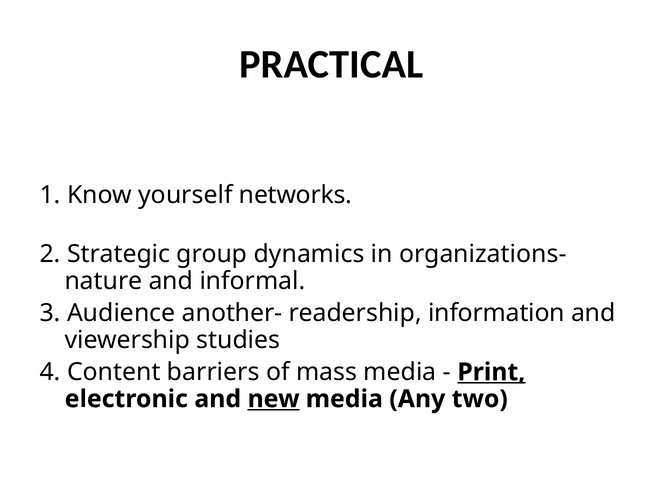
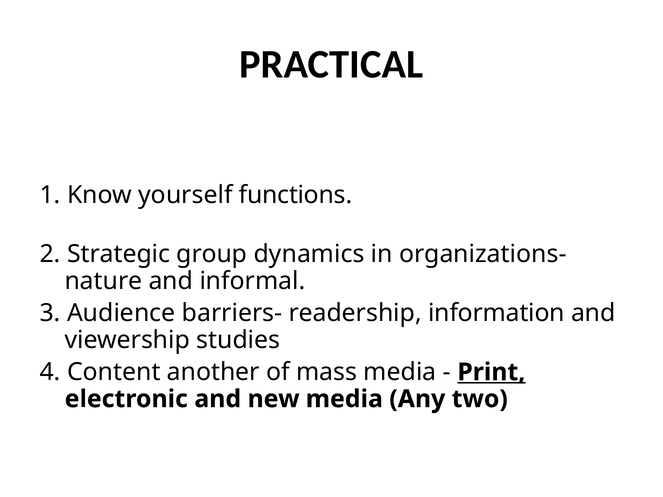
networks: networks -> functions (296, 195)
another-: another- -> barriers- (232, 313)
barriers: barriers -> another (213, 372)
new underline: present -> none (274, 399)
